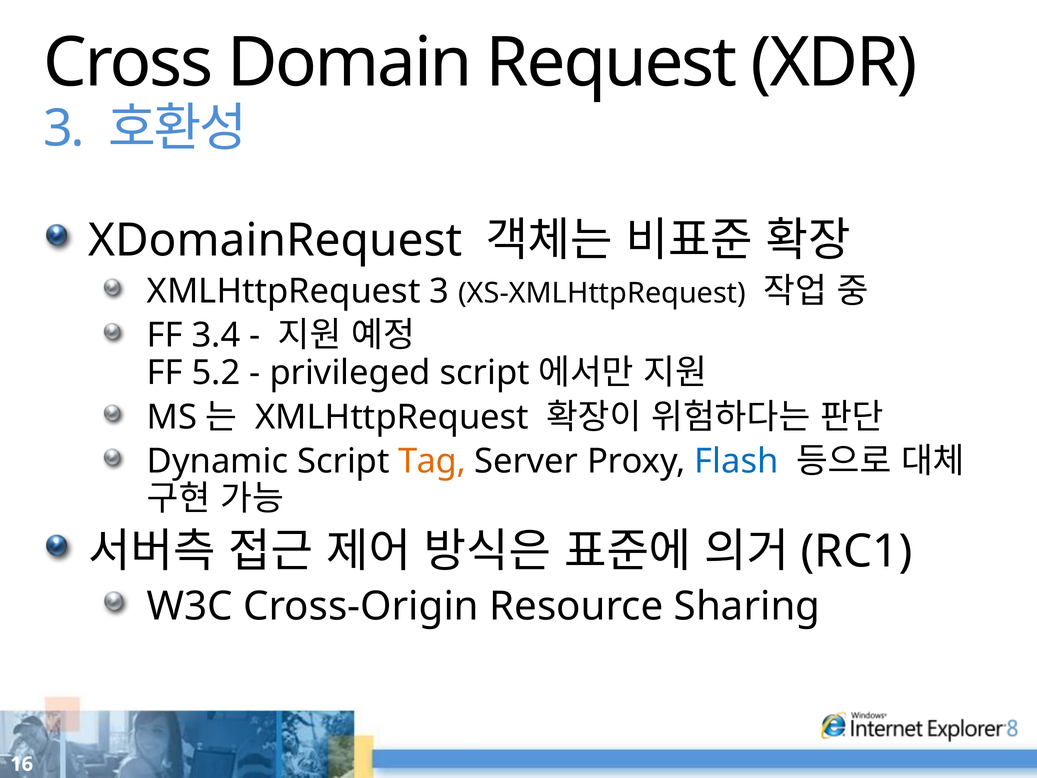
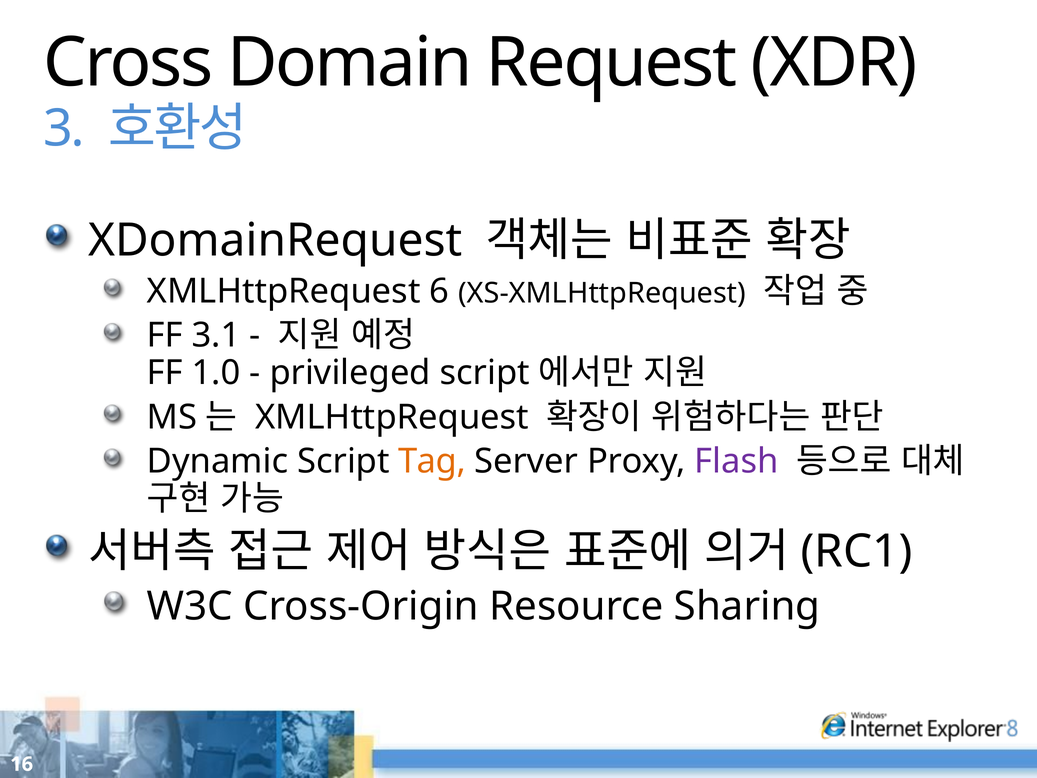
XMLHttpRequest 3: 3 -> 6 (439, 291)
3.4: 3.4 -> 3.1 (216, 335)
5.2: 5.2 -> 1.0 (216, 373)
Flash colour: blue -> purple (737, 461)
